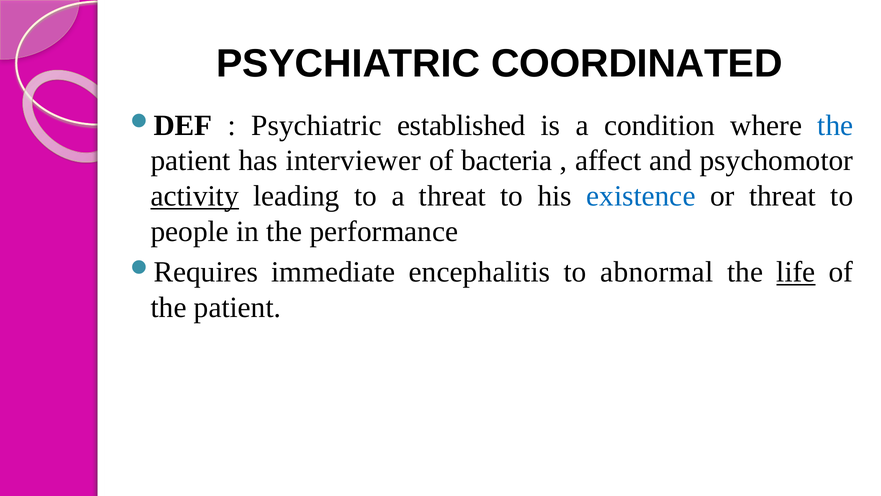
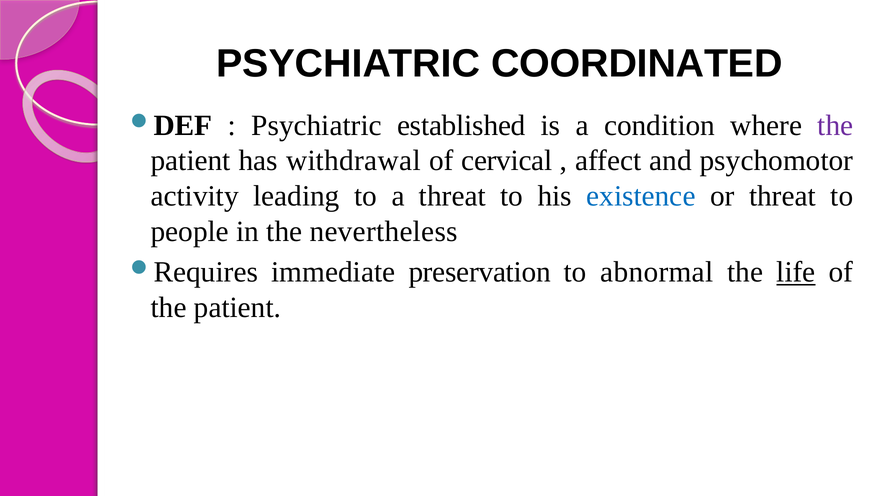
the colour: blue -> purple (835, 125)
interviewer: interviewer -> withdrawal (353, 161)
bacteria: bacteria -> cervical (507, 161)
activity underline: present -> none (195, 196)
performance: performance -> nevertheless (384, 231)
encephalitis: encephalitis -> preservation (480, 272)
